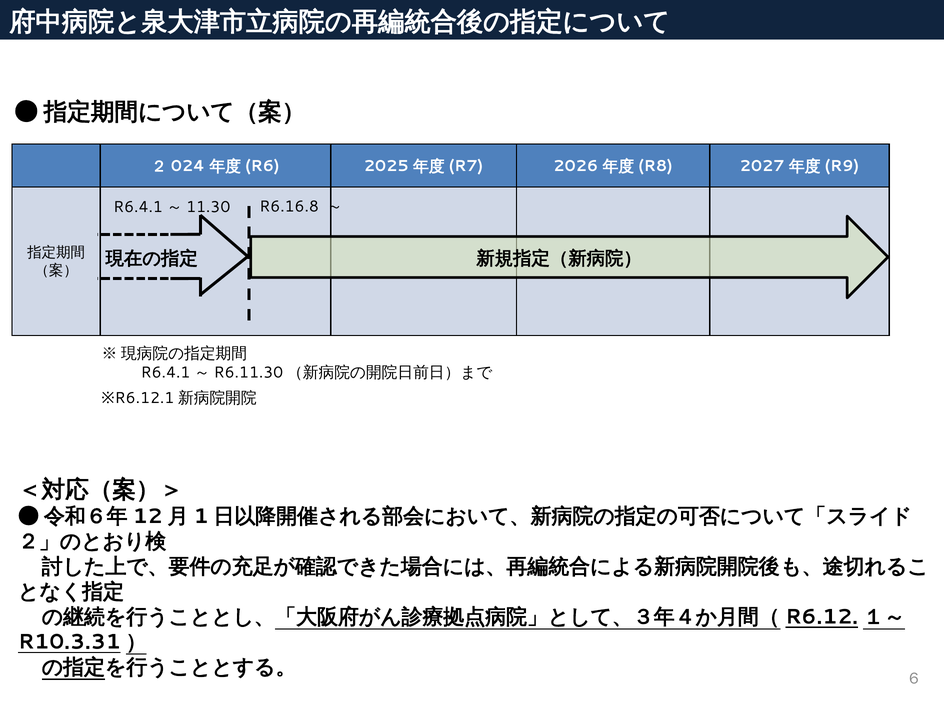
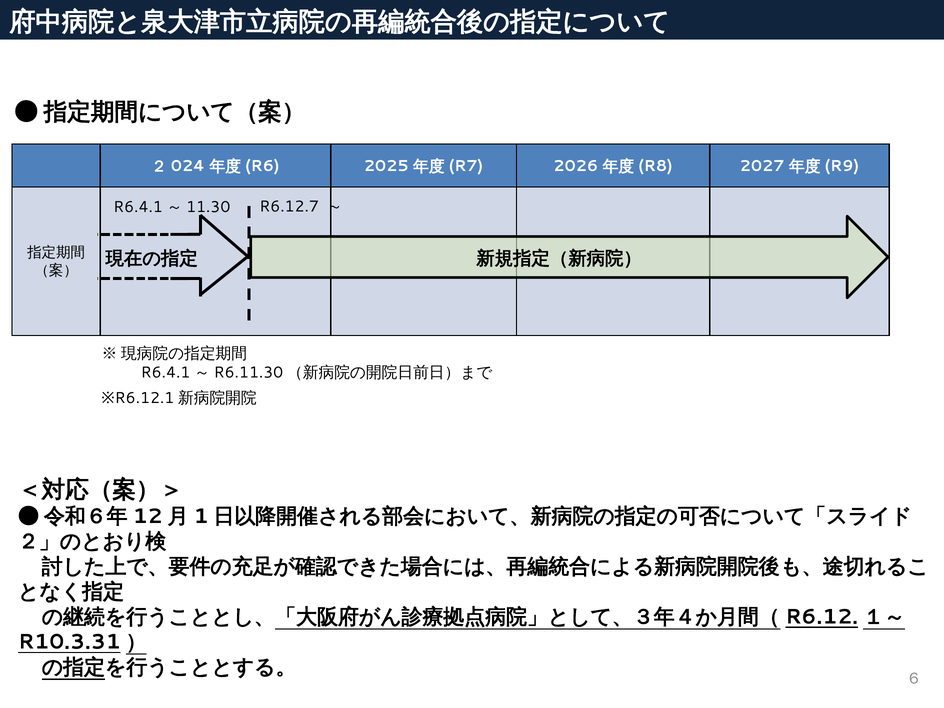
R6.16.8: R6.16.8 -> R6.12.7 (289, 207)
